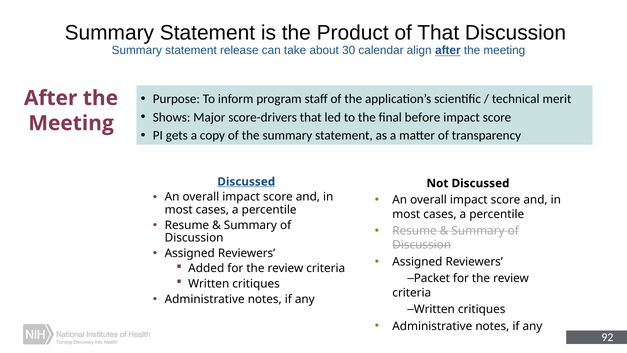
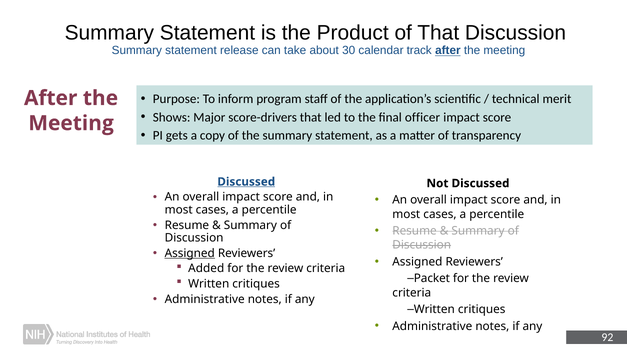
align: align -> track (419, 50)
before: before -> officer (423, 117)
Assigned underline: none -> present (190, 253)
